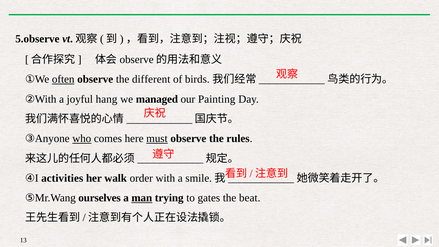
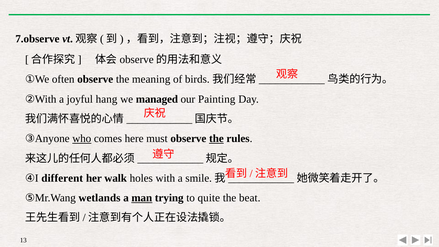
5.observe: 5.observe -> 7.observe (37, 39)
often underline: present -> none (63, 79)
different: different -> meaning (151, 79)
must underline: present -> none (157, 139)
the underline: none -> present (216, 139)
activities: activities -> different (62, 178)
order: order -> holes (141, 178)
ourselves: ourselves -> wetlands (99, 198)
gates: gates -> quite (209, 198)
